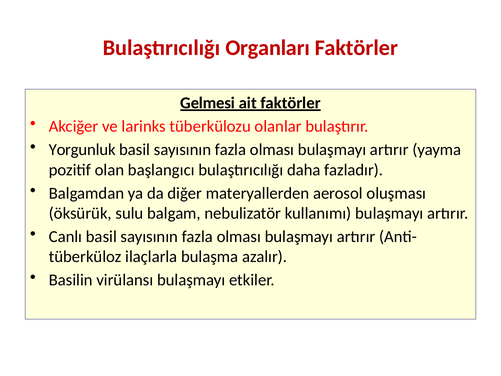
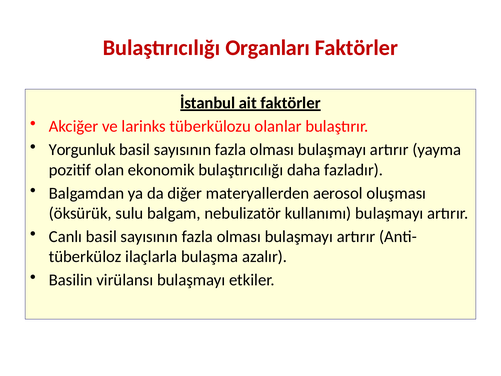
Gelmesi: Gelmesi -> İstanbul (208, 103)
başlangıcı: başlangıcı -> ekonomik (161, 170)
